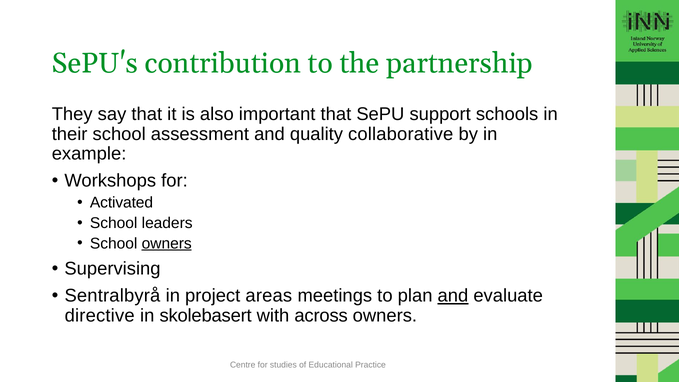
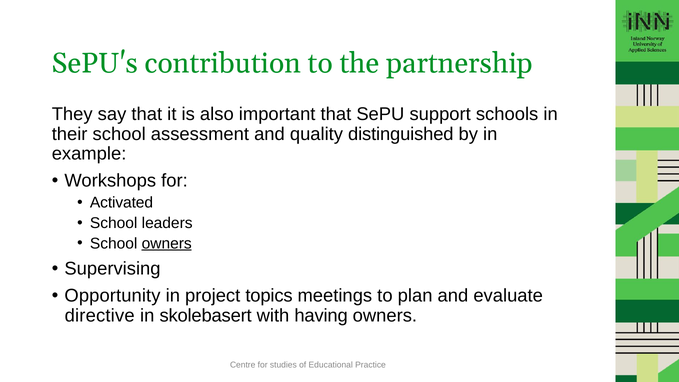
collaborative: collaborative -> distinguished (401, 134)
Sentralbyrå: Sentralbyrå -> Opportunity (112, 296)
areas: areas -> topics (269, 296)
and underline: present -> none (453, 296)
across: across -> having (321, 316)
